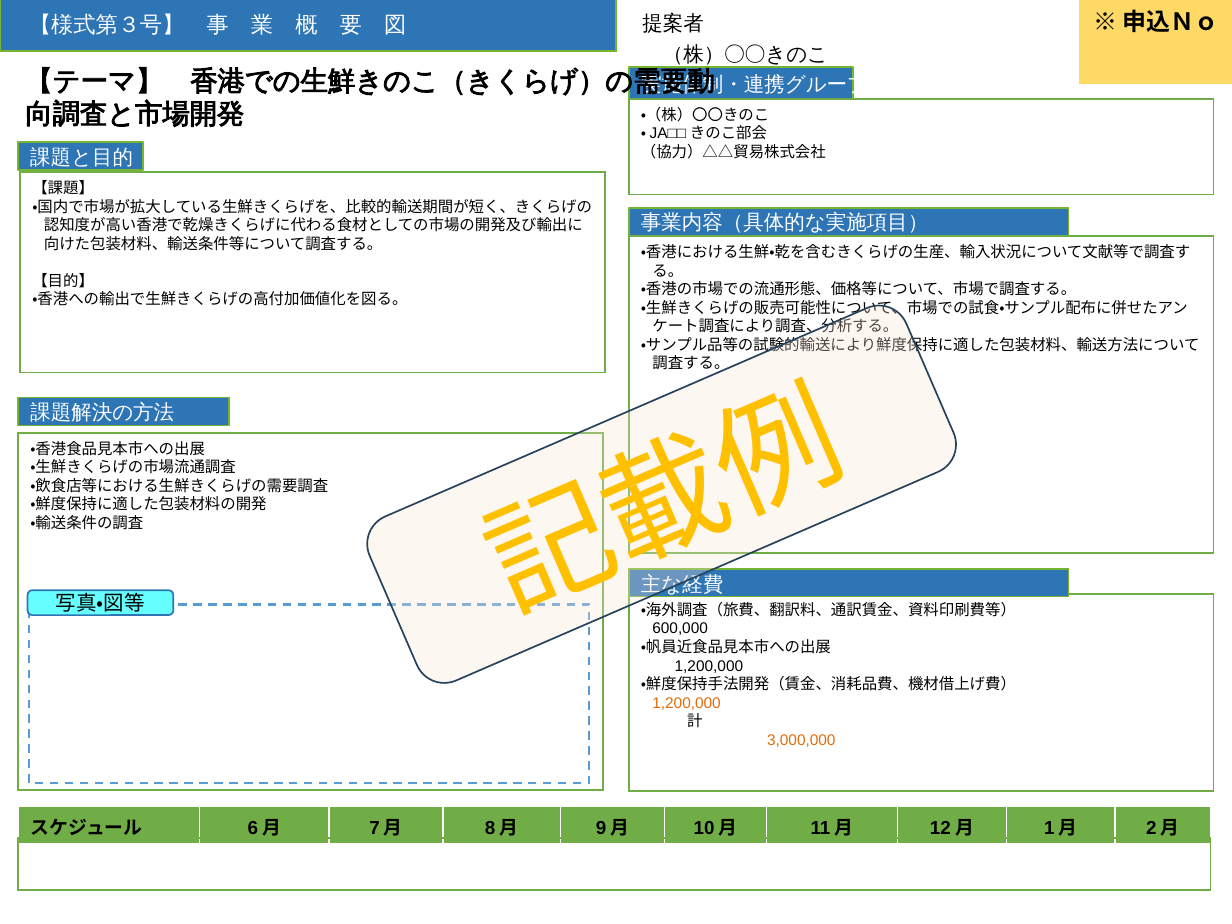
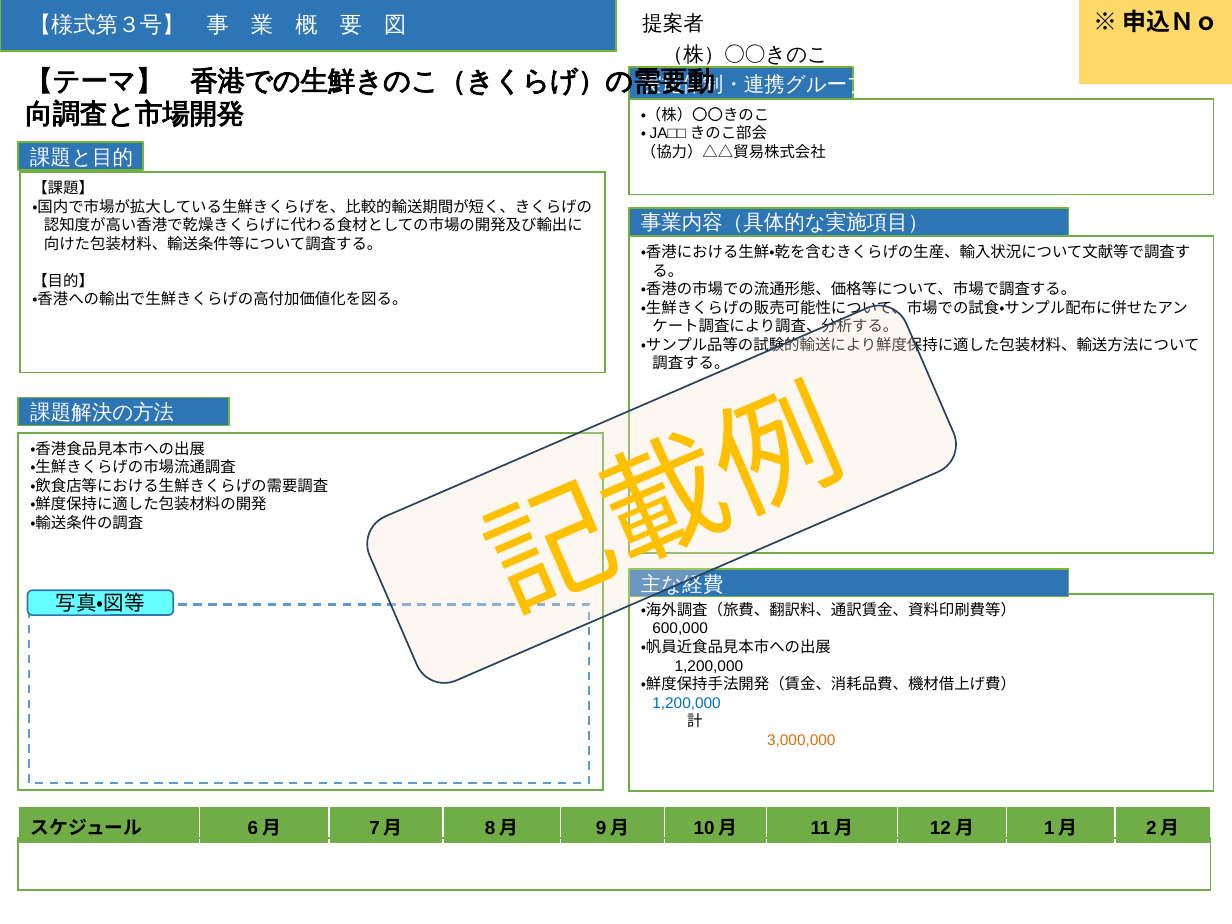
1,200,000 colour: orange -> blue (687, 703)
